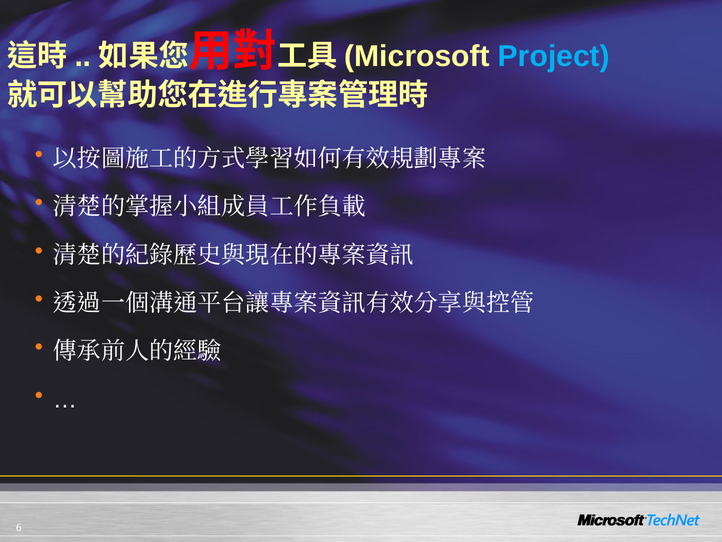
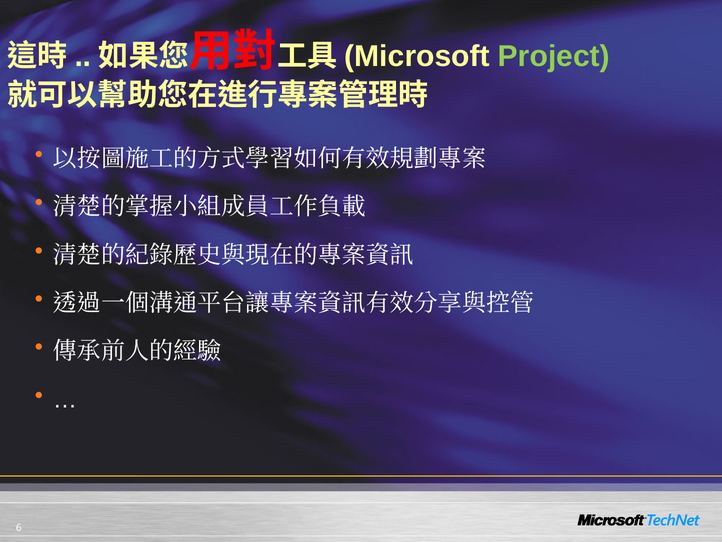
Project colour: light blue -> light green (554, 56)
